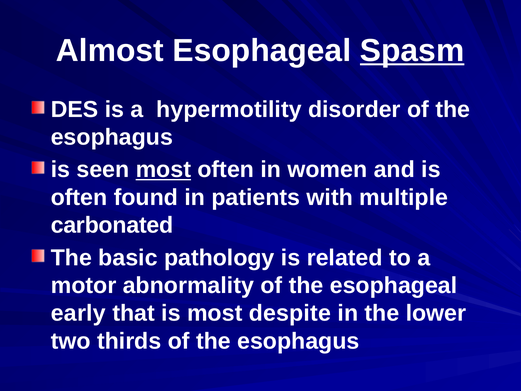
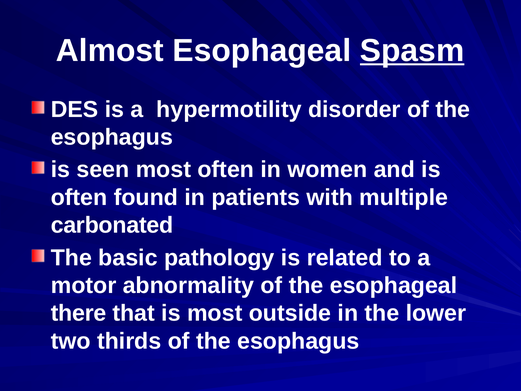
most underline: present -> none (163, 170)
early: early -> there (79, 313)
despite: despite -> outside (290, 313)
